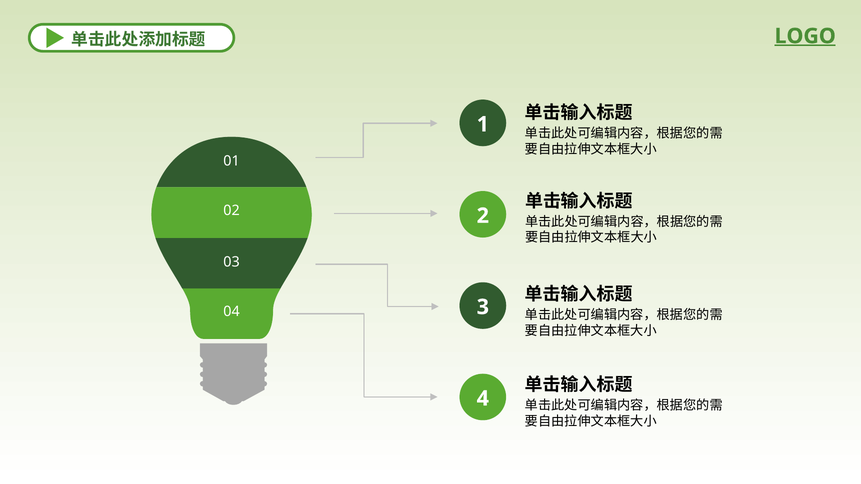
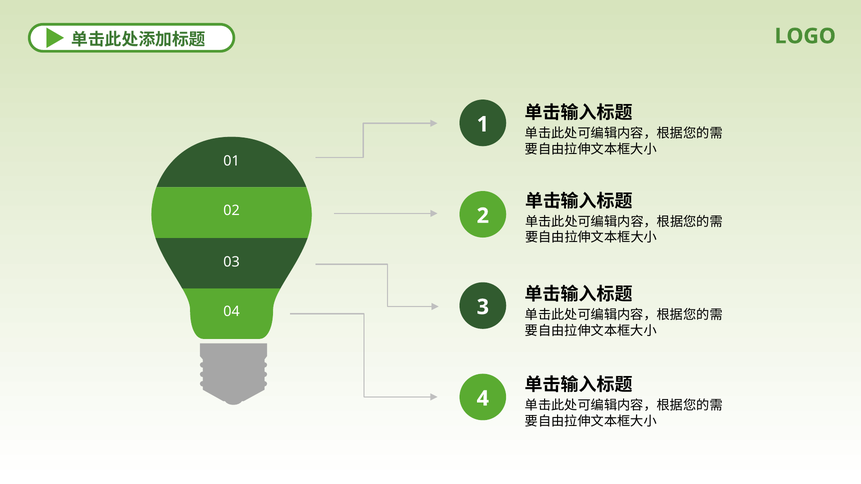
LOGO underline: present -> none (805, 36)
